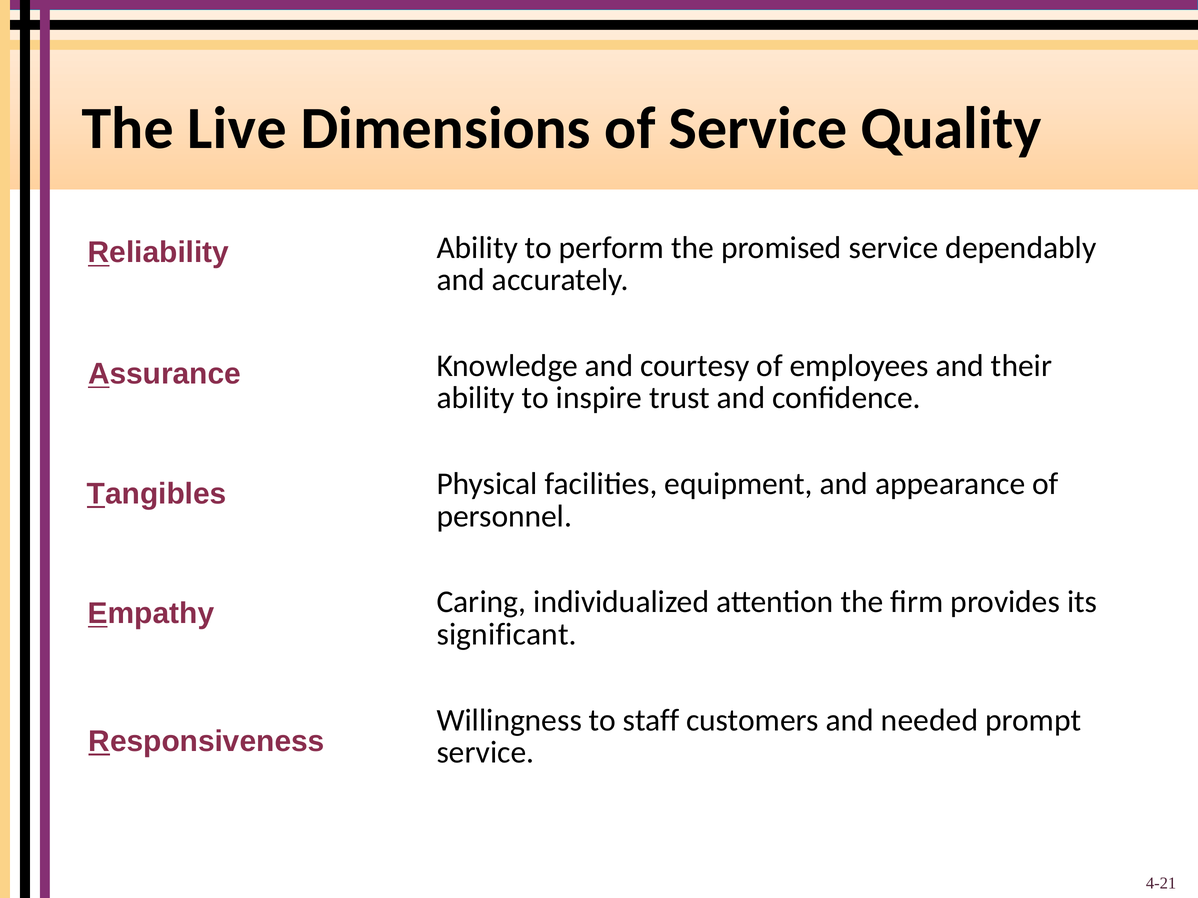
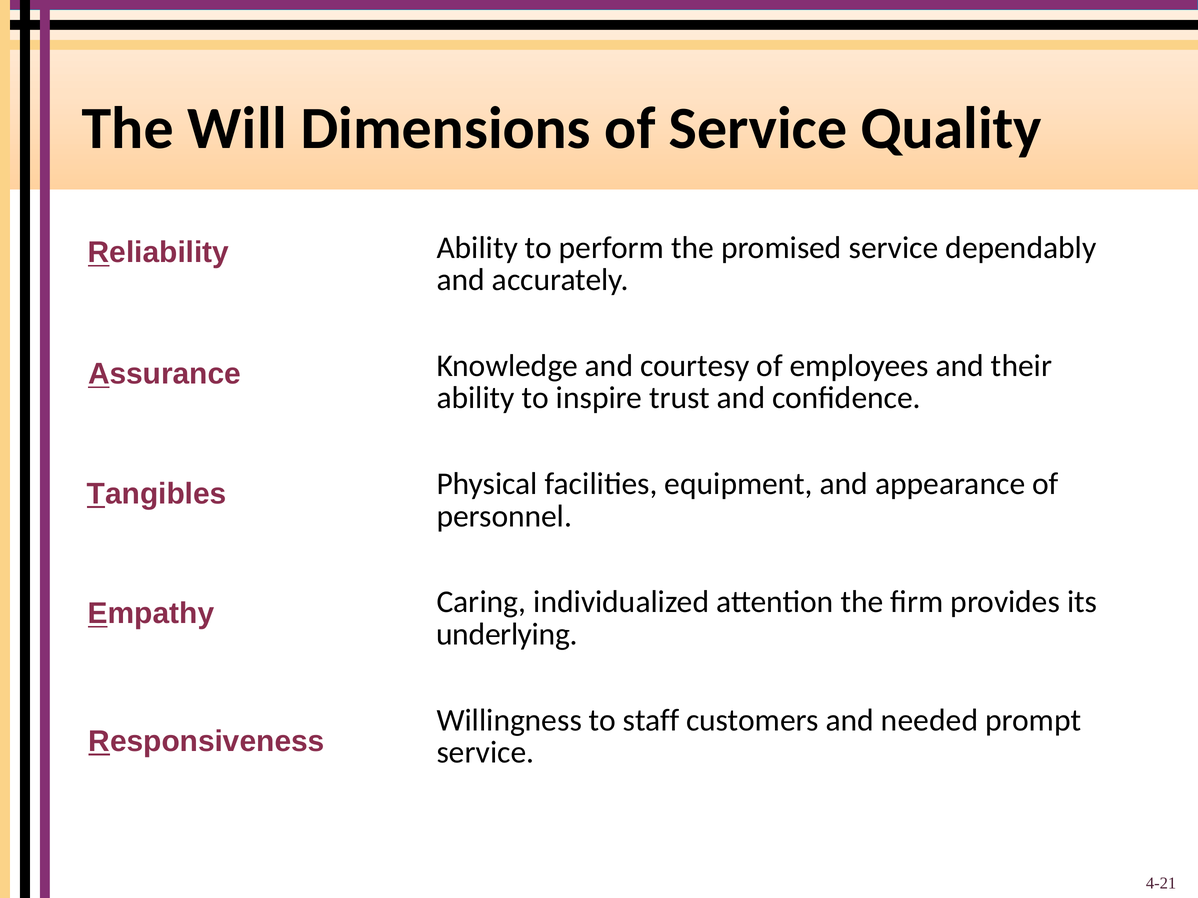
Live: Live -> Will (237, 128)
significant: significant -> underlying (507, 635)
